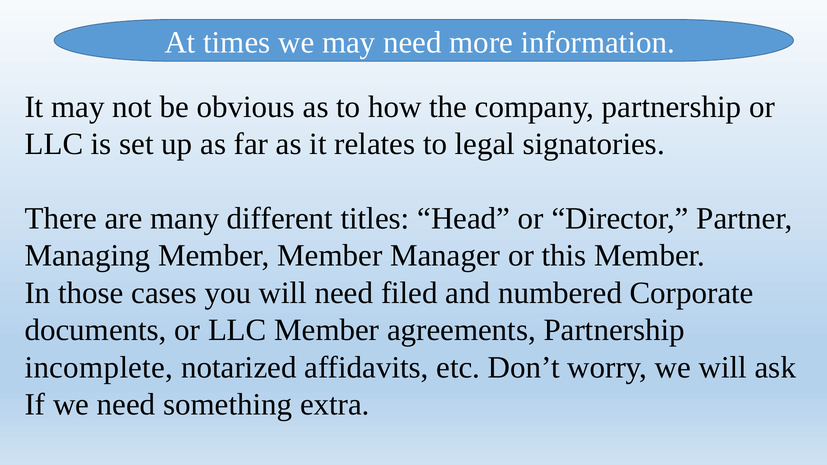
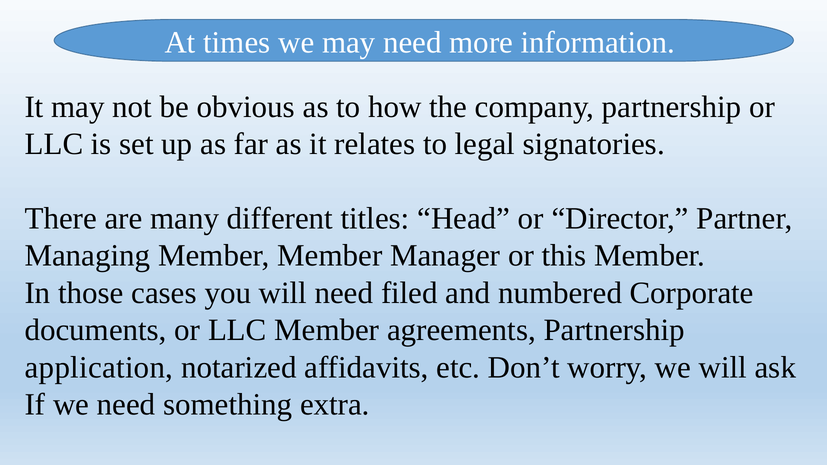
incomplete: incomplete -> application (99, 367)
